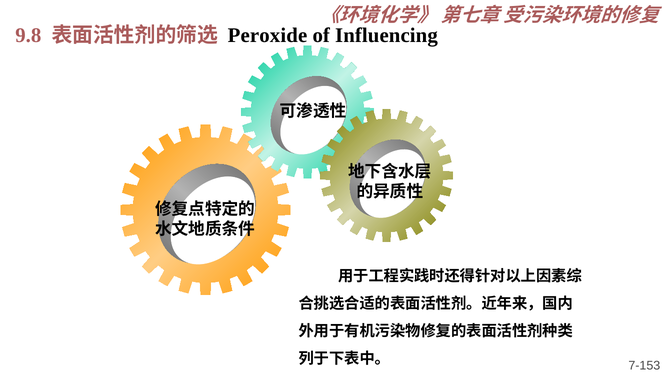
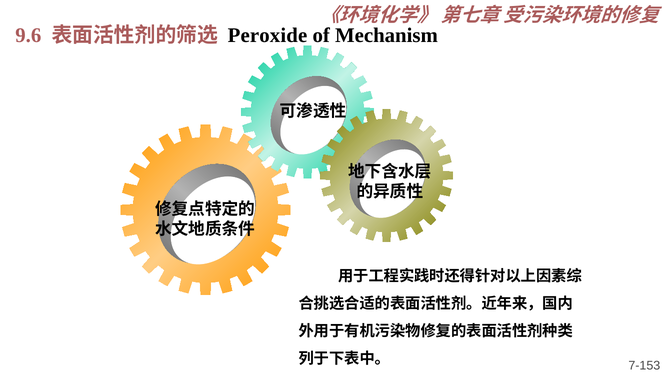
9.8: 9.8 -> 9.6 (28, 35)
Influencing: Influencing -> Mechanism (386, 35)
